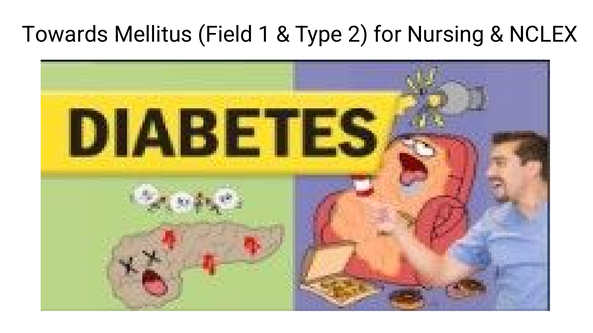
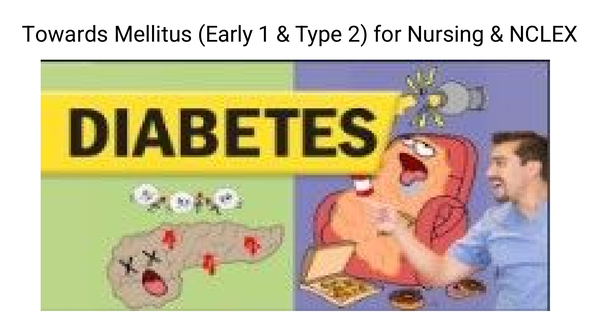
Field: Field -> Early (225, 34)
